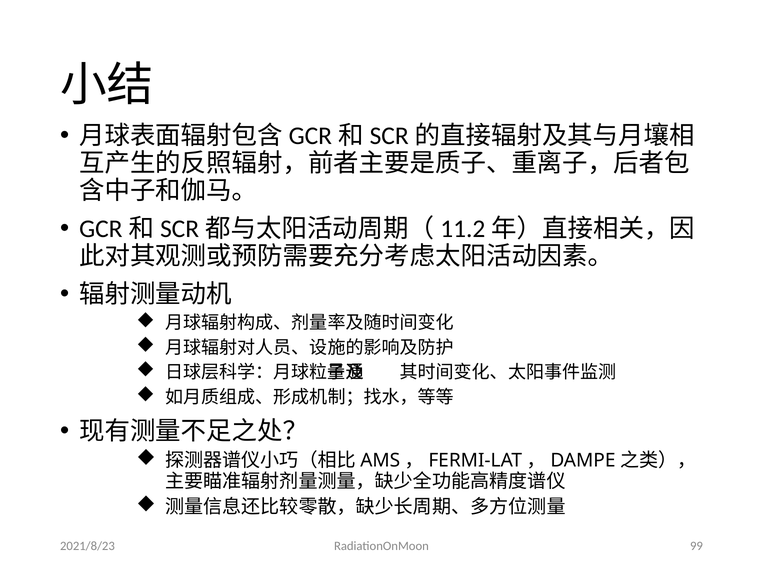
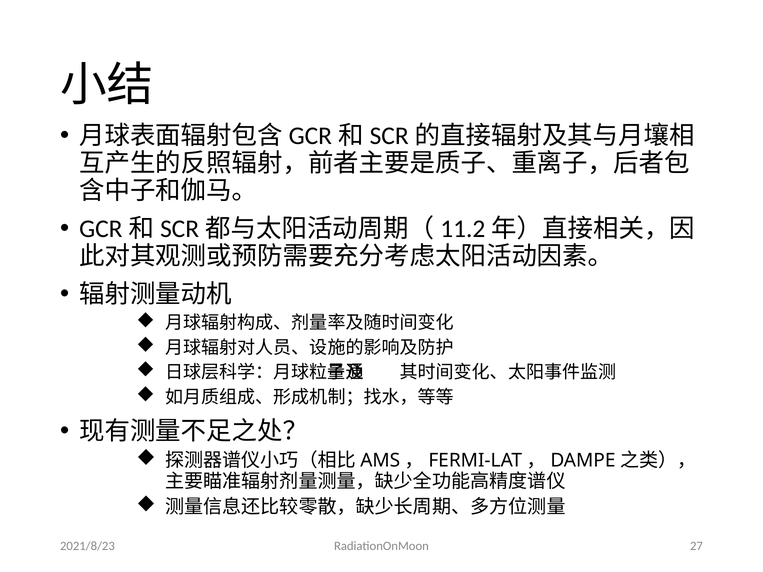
99: 99 -> 27 (696, 546)
